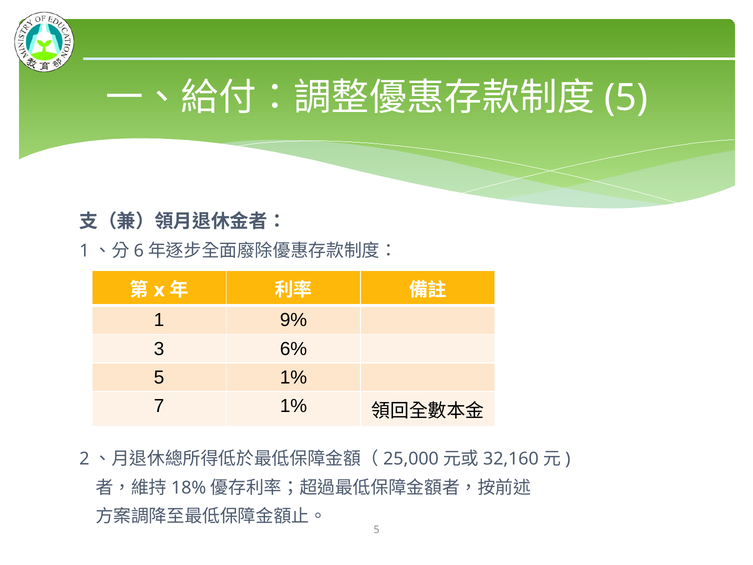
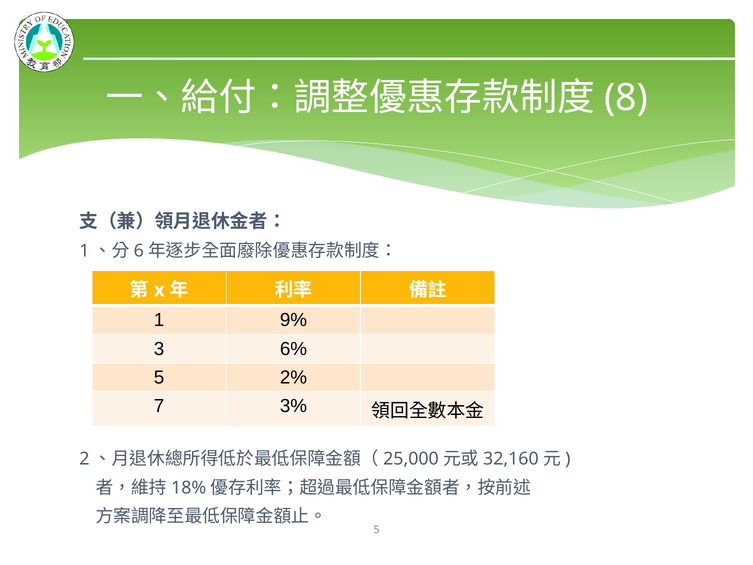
5: 5 -> 8 (626, 98)
5 1%: 1% -> 2% (294, 377)
7 1%: 1% -> 3% (294, 406)
